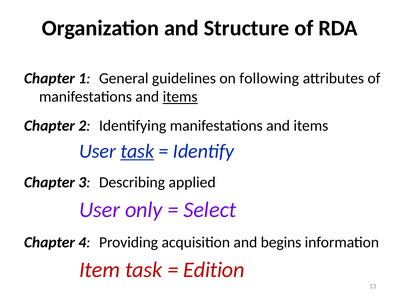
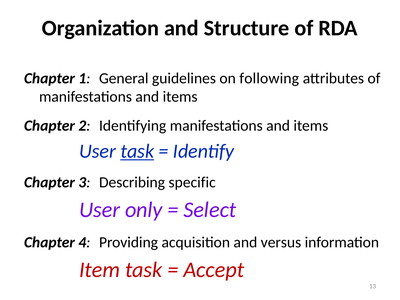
items underline: present -> none (180, 97)
applied: applied -> specific (192, 182)
begins: begins -> versus (281, 242)
Edition: Edition -> Accept (214, 270)
